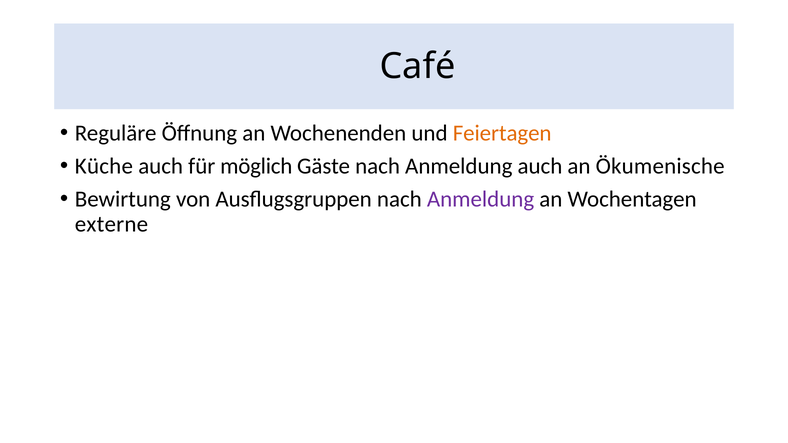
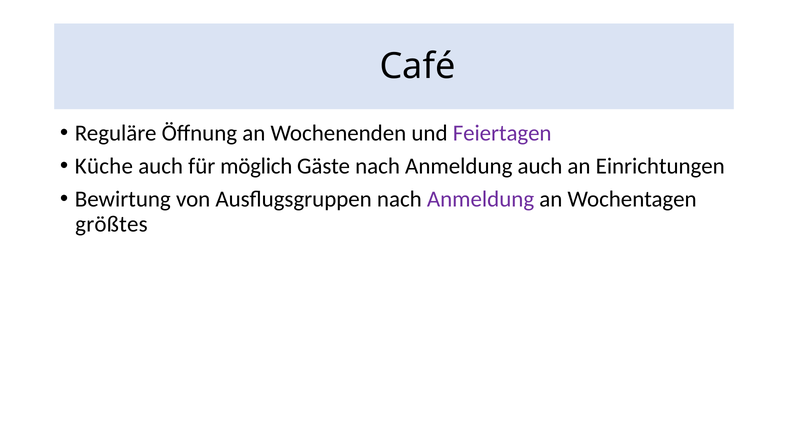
Feiertagen colour: orange -> purple (502, 133)
Ökumenische: Ökumenische -> Einrichtungen (660, 166)
externe: externe -> größtes (111, 224)
